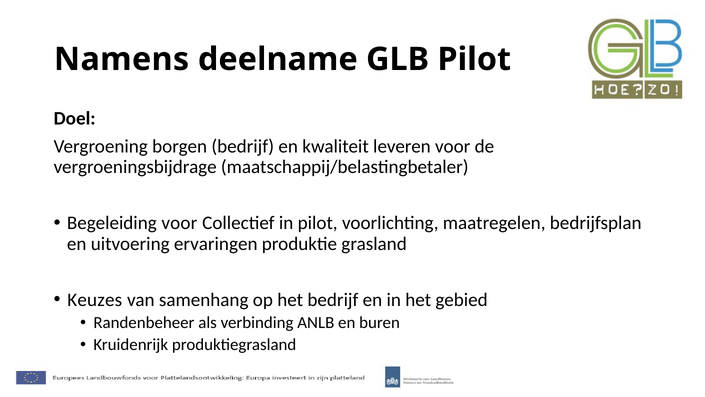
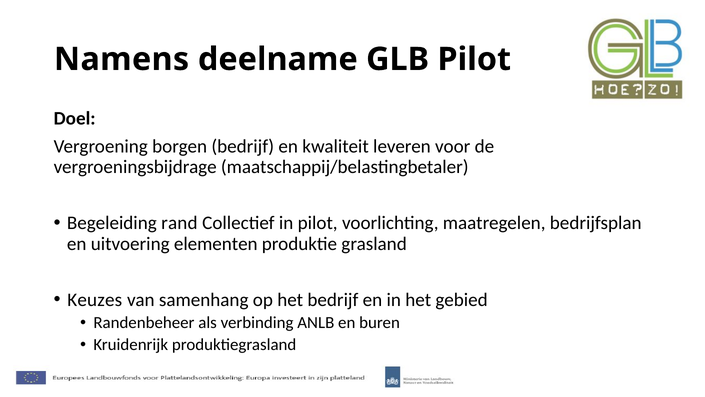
Begeleiding voor: voor -> rand (179, 223)
ervaringen: ervaringen -> elementen (216, 243)
